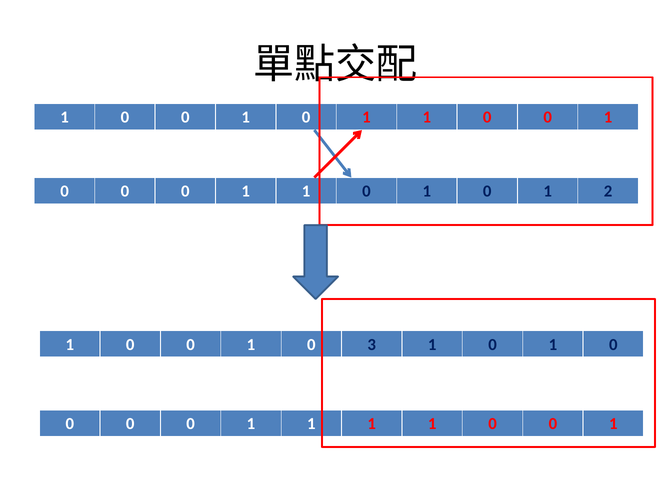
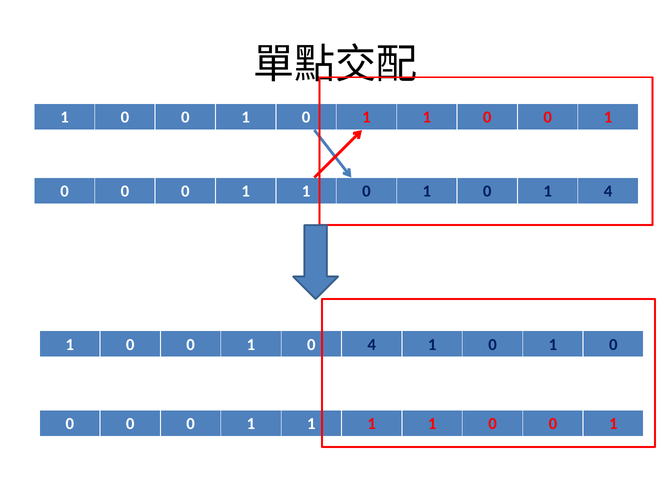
1 2: 2 -> 4 (608, 191)
0 3: 3 -> 4 (372, 345)
